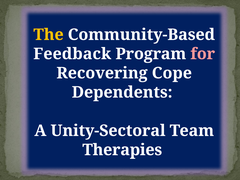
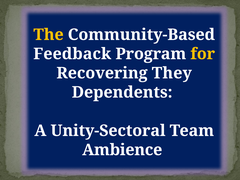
for colour: pink -> yellow (203, 54)
Cope: Cope -> They (172, 73)
Therapies: Therapies -> Ambience (122, 150)
